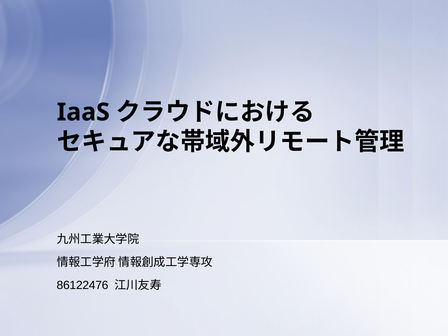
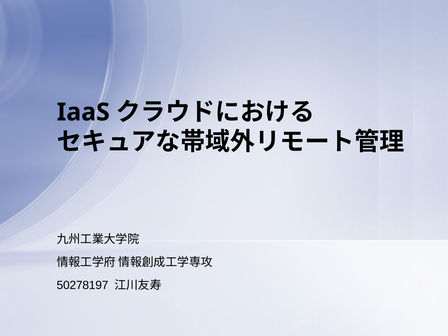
86122476: 86122476 -> 50278197 (83, 285)
